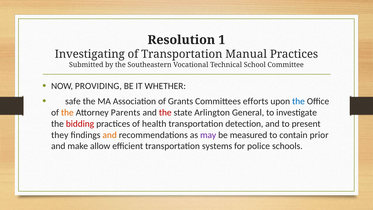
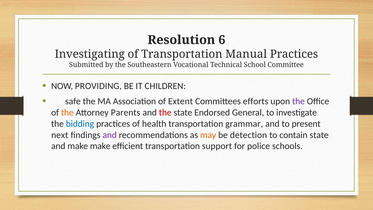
1: 1 -> 6 (222, 40)
WHETHER: WHETHER -> CHILDREN (165, 86)
Grants: Grants -> Extent (180, 101)
the colour: blue -> purple (298, 101)
Arlington: Arlington -> Endorsed (212, 112)
bidding colour: red -> blue (80, 124)
detection: detection -> grammar (244, 124)
they: they -> next (60, 135)
and colour: orange -> purple (110, 135)
may colour: purple -> orange (208, 135)
measured: measured -> detection (248, 135)
contain prior: prior -> state (319, 135)
make allow: allow -> make (100, 146)
systems: systems -> support (217, 146)
